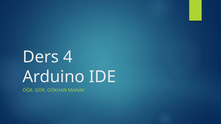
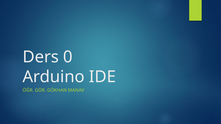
4: 4 -> 0 (68, 57)
